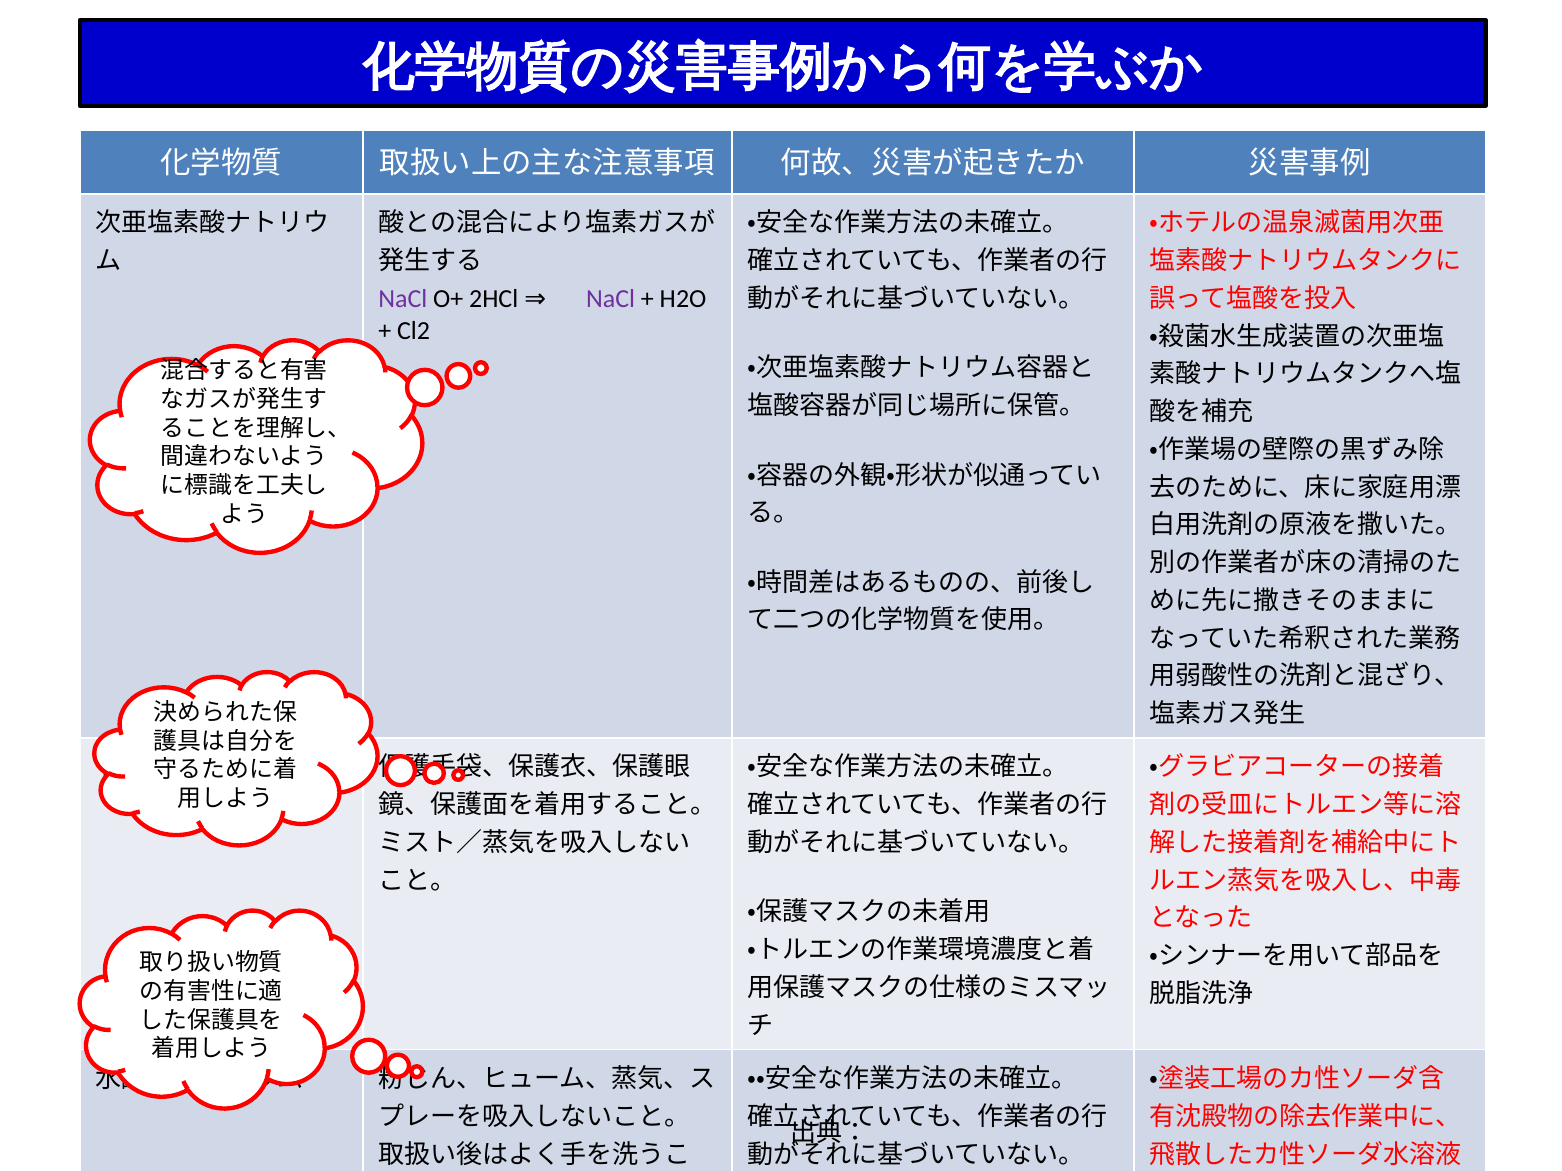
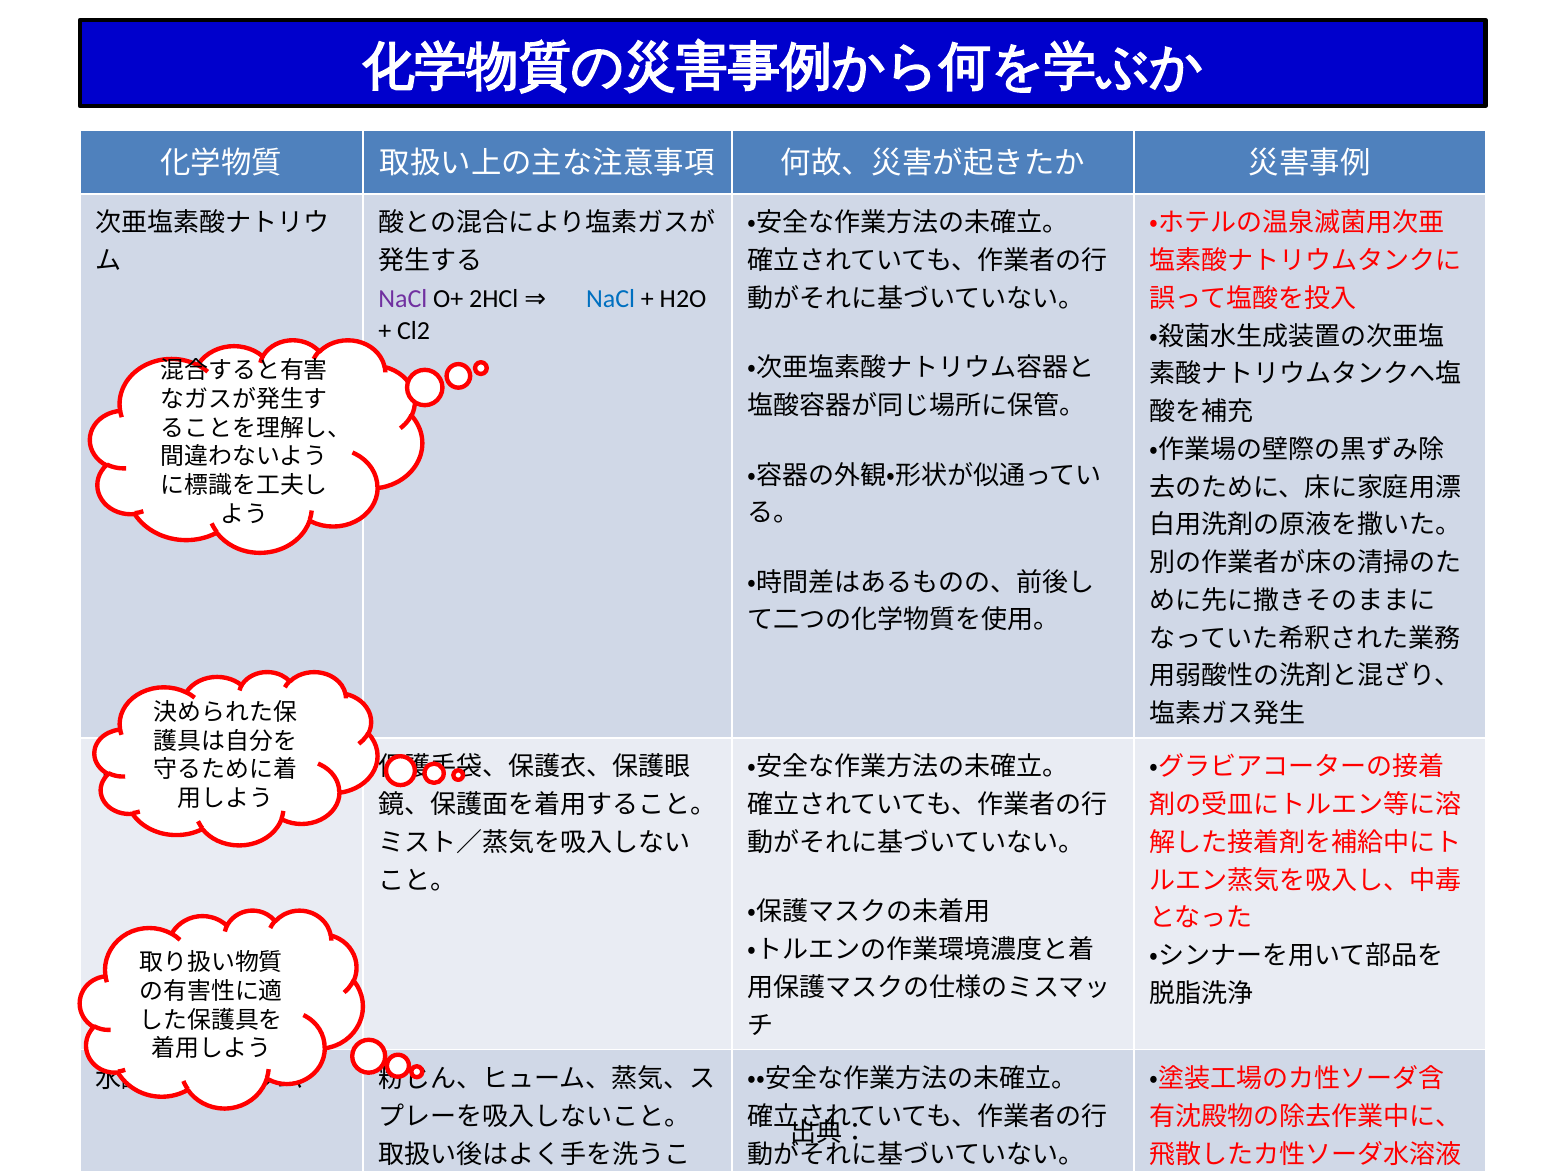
NaCl colour: purple -> blue (611, 299)
